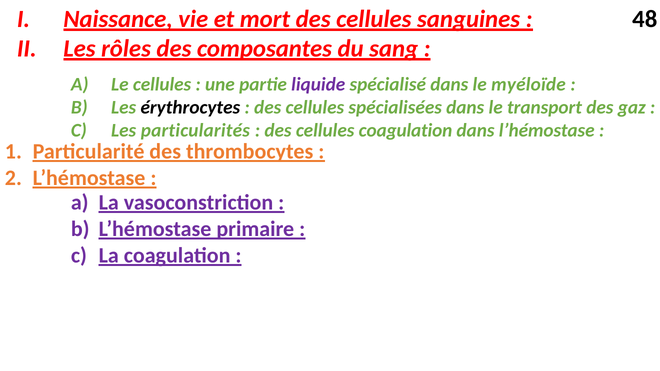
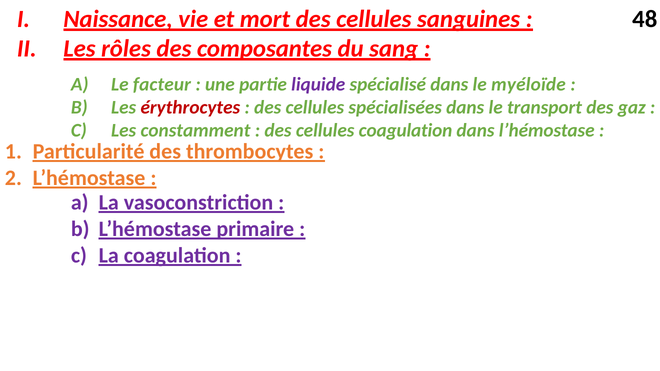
Le cellules: cellules -> facteur (162, 84)
érythrocytes colour: black -> red (190, 108)
particularités: particularités -> constamment (195, 131)
